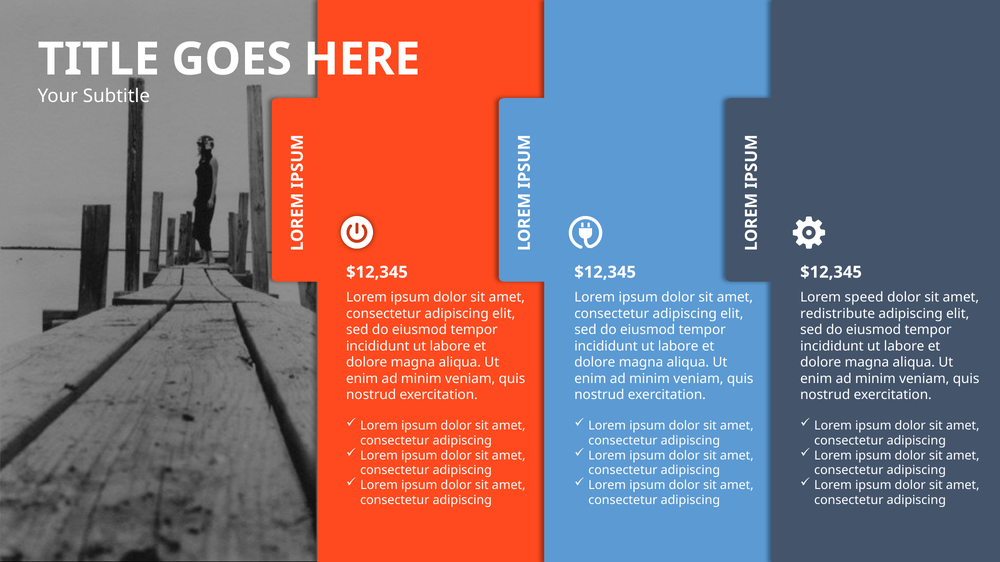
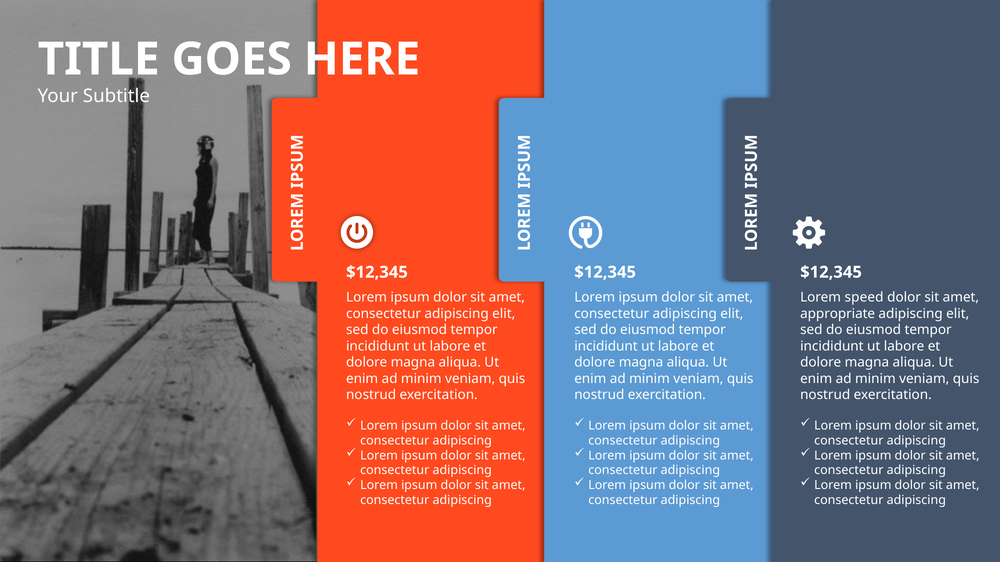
redistribute: redistribute -> appropriate (838, 314)
